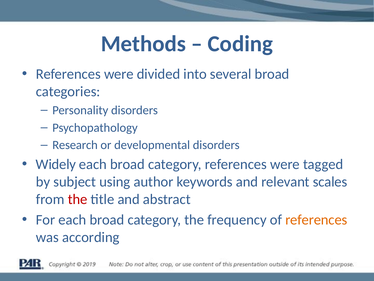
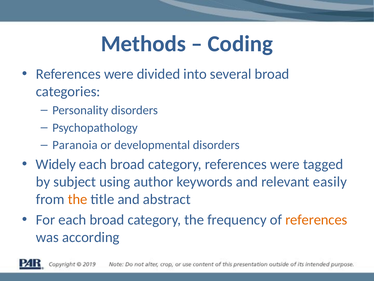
Research: Research -> Paranoia (75, 145)
scales: scales -> easily (330, 182)
the colour: red -> orange (78, 199)
